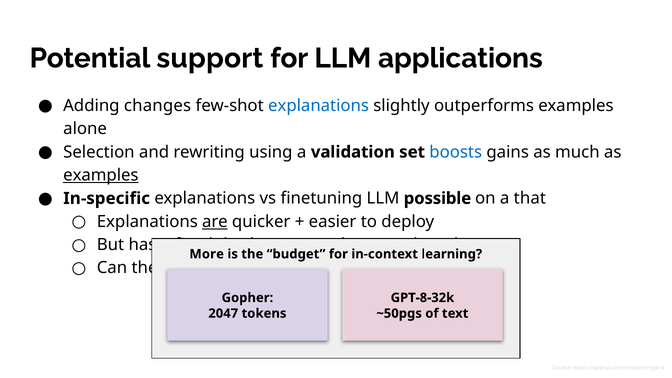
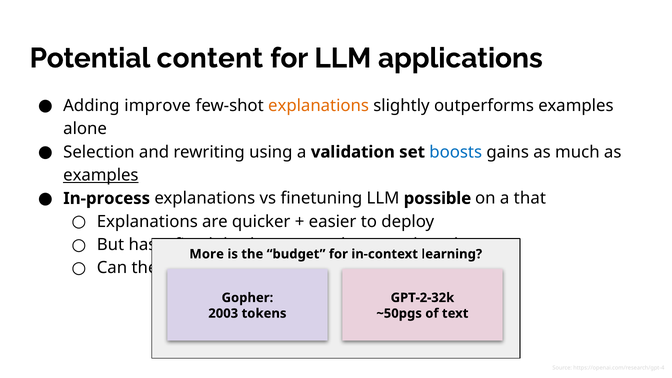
support: support -> content (210, 58)
changes: changes -> improve (158, 106)
explanations colour: blue -> orange (319, 106)
In-specific: In-specific -> In-process (107, 198)
are underline: present -> none (215, 222)
GPT-8-32k: GPT-8-32k -> GPT-2-32k (422, 298)
2047: 2047 -> 2003 (223, 313)
